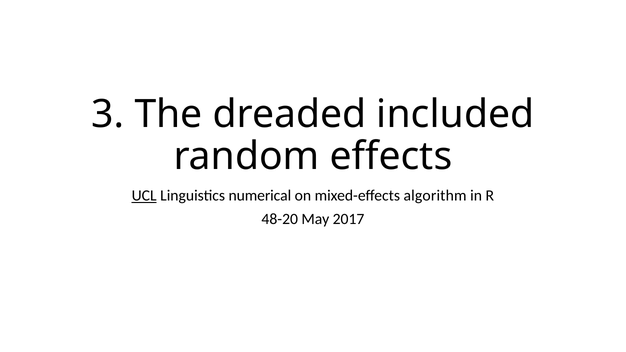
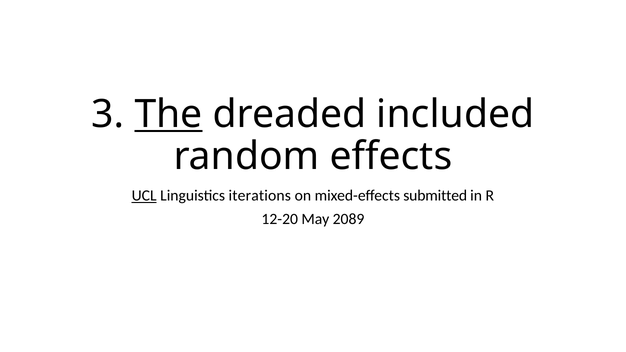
The underline: none -> present (169, 114)
numerical: numerical -> iterations (260, 196)
algorithm: algorithm -> submitted (435, 196)
48-20: 48-20 -> 12-20 (280, 219)
2017: 2017 -> 2089 (349, 219)
